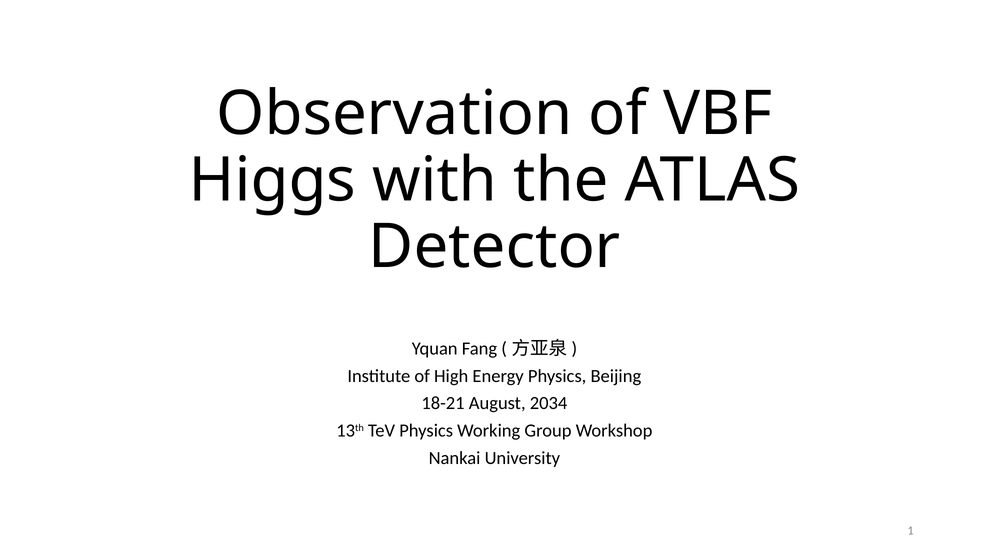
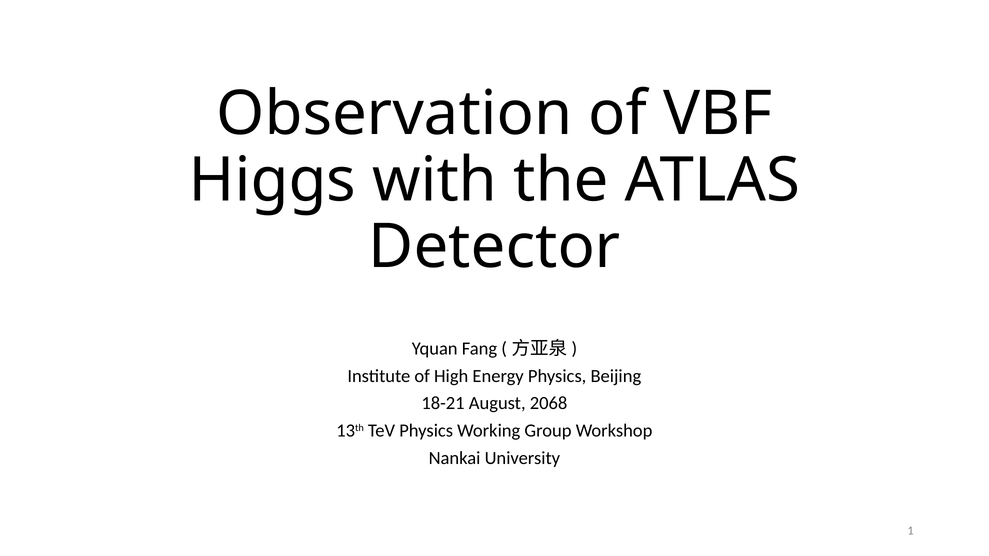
2034: 2034 -> 2068 (549, 404)
